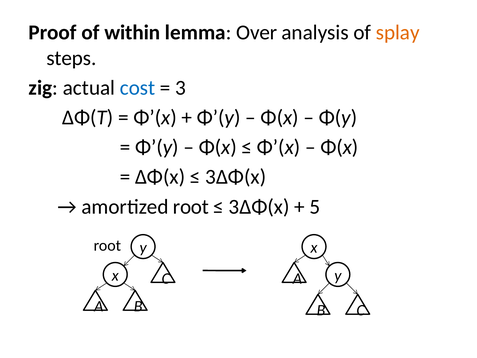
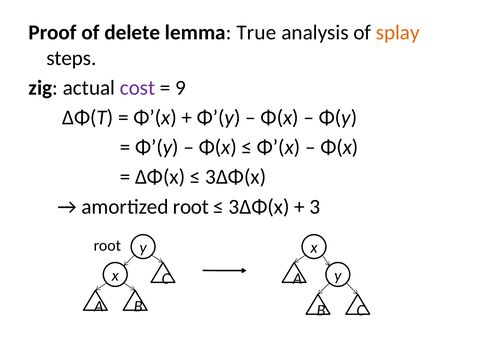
within: within -> delete (132, 33)
Over: Over -> True (256, 33)
cost colour: blue -> purple (138, 88)
3: 3 -> 9 (181, 88)
5: 5 -> 3 (315, 207)
